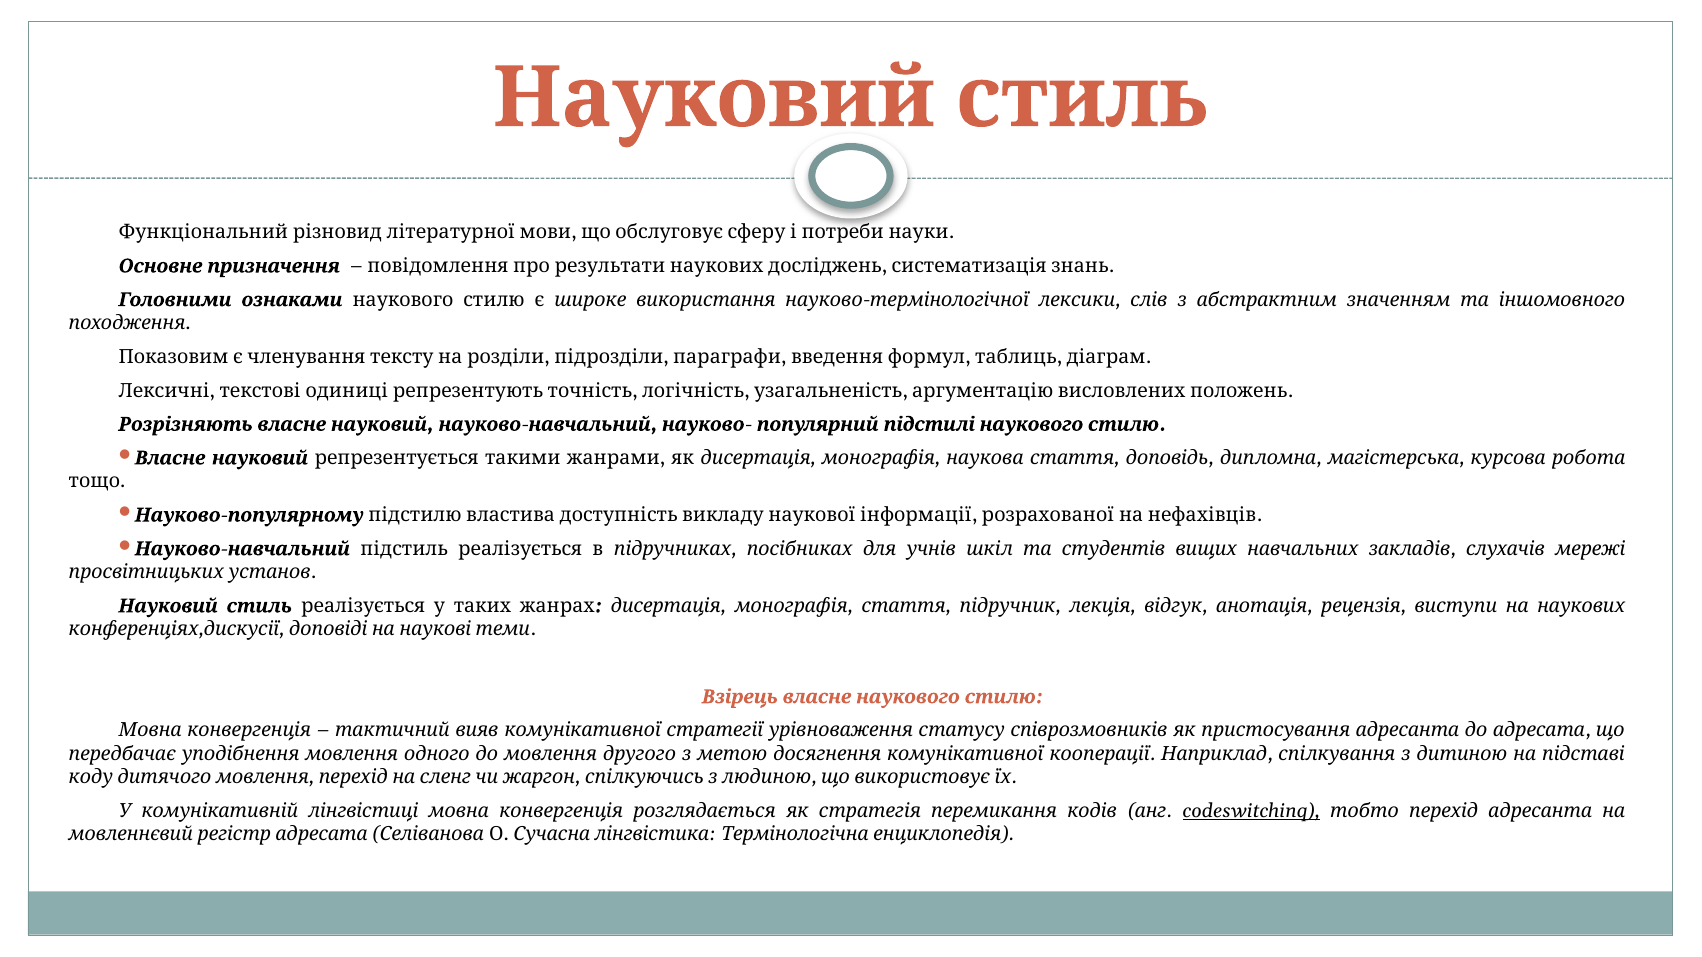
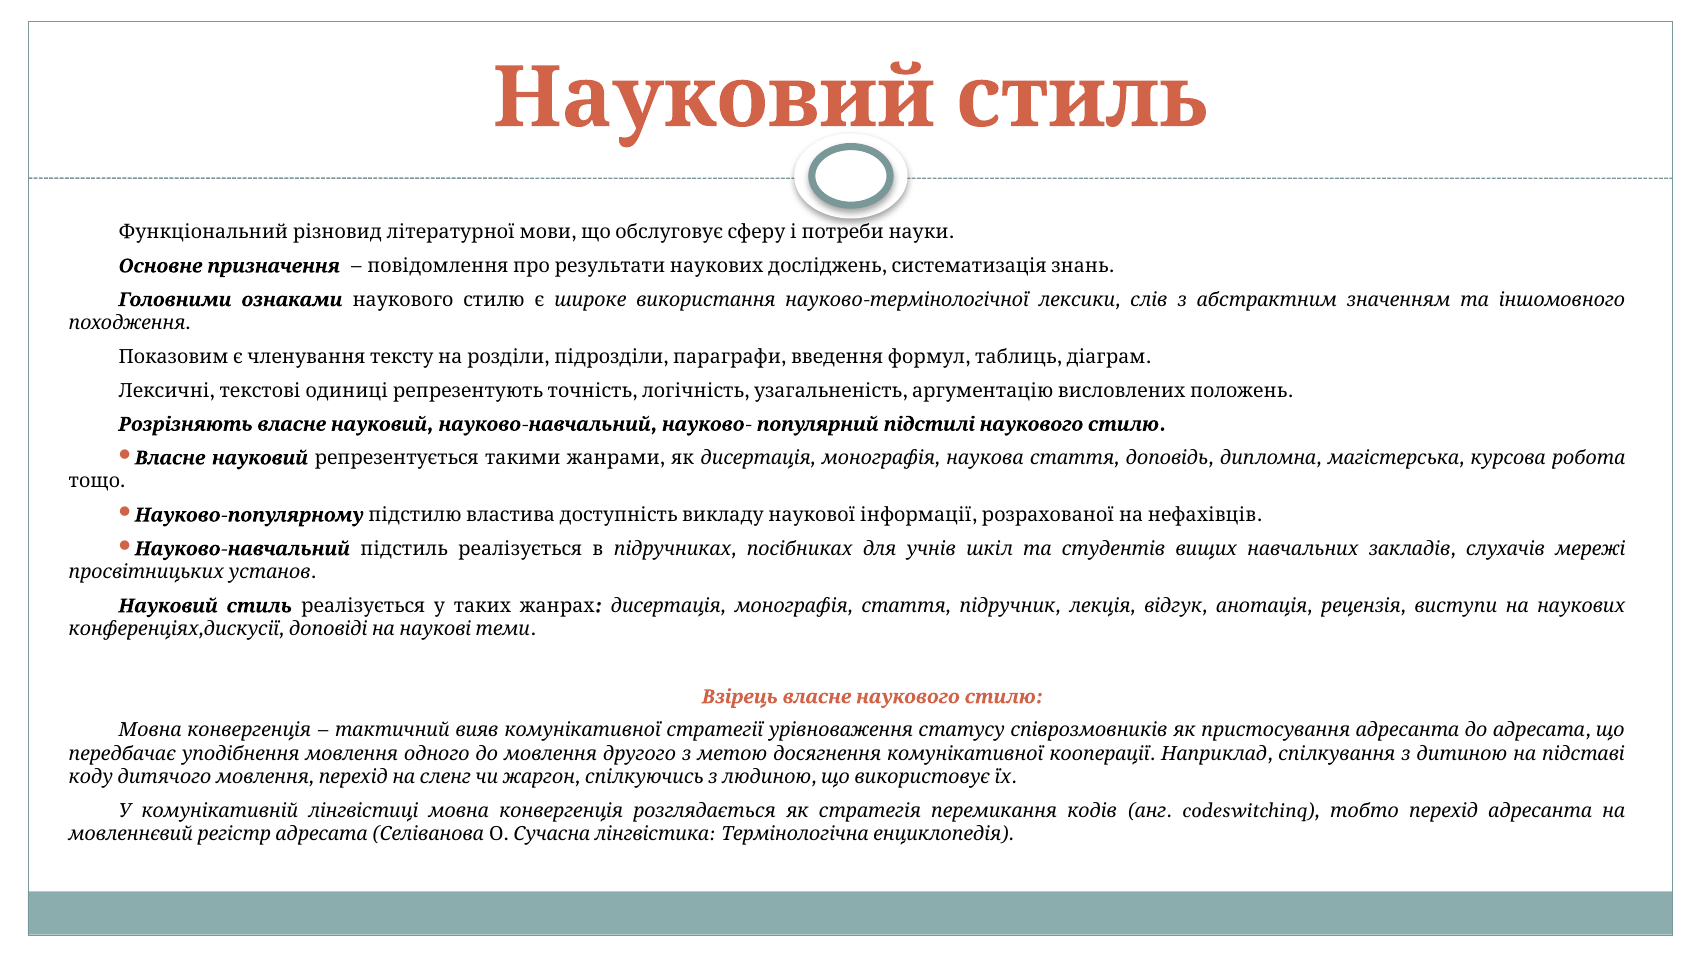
codeswitchinq underline: present -> none (1251, 811)
